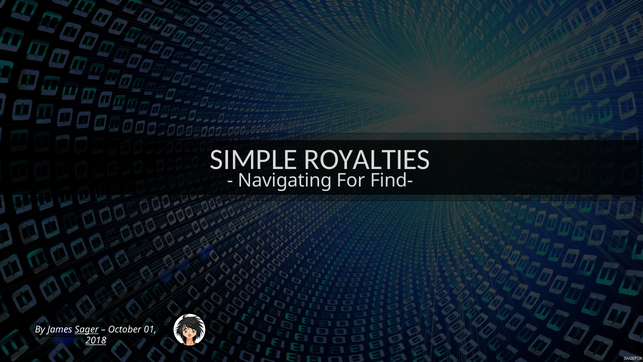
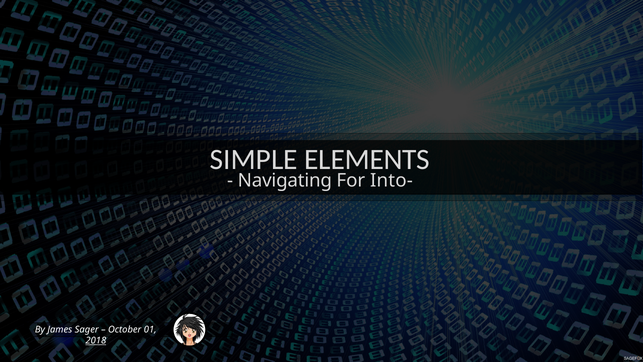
ROYALTIES: ROYALTIES -> ELEMENTS (367, 159)
Find-: Find- -> Into- (391, 181)
Sager underline: present -> none (87, 329)
